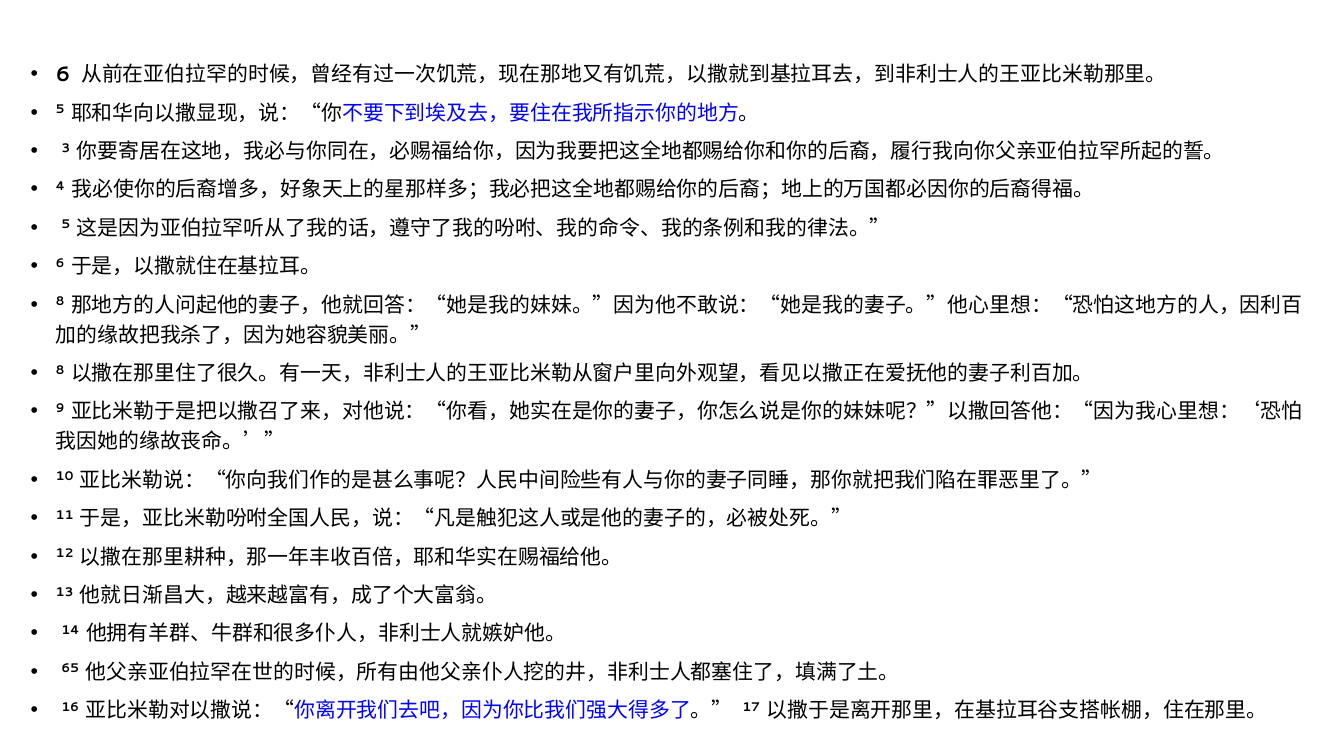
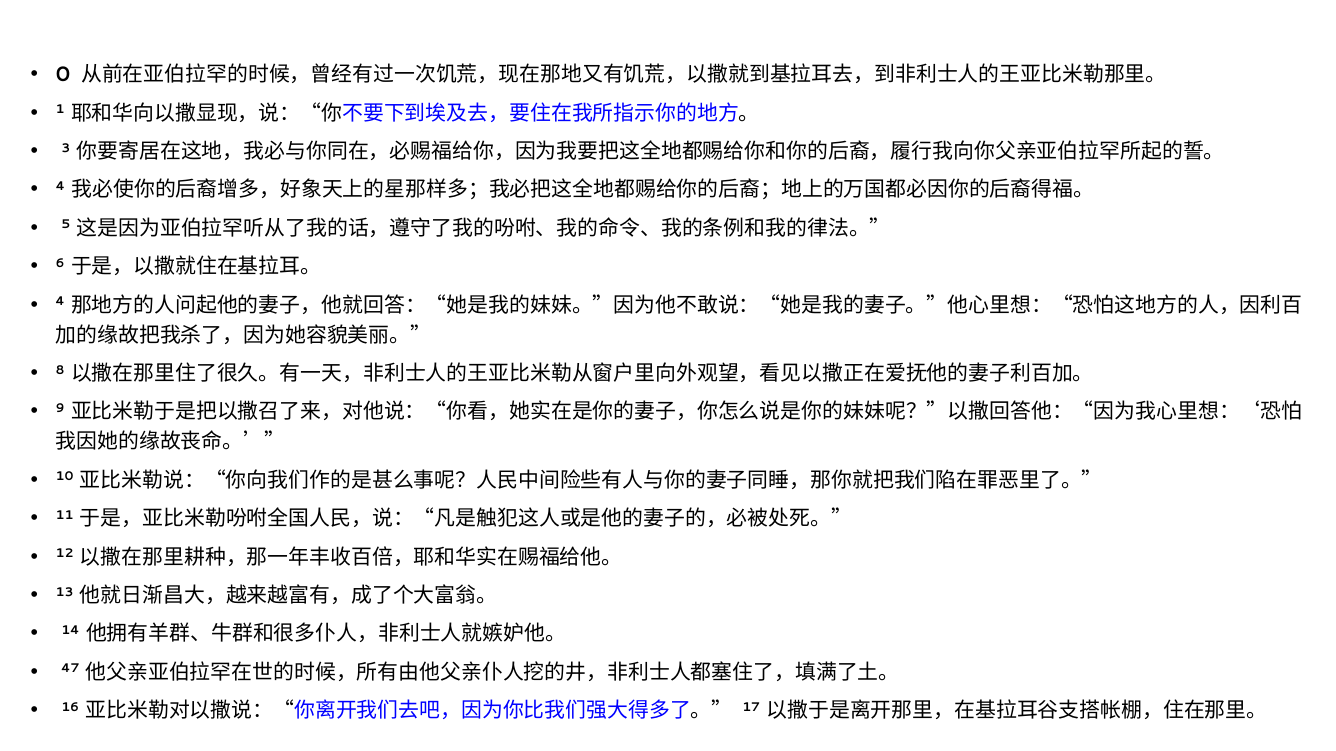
6: 6 -> 0 (63, 75)
5: 5 -> 1 (60, 110)
8: 8 -> 4 (60, 302)
65: 65 -> 47 (70, 669)
